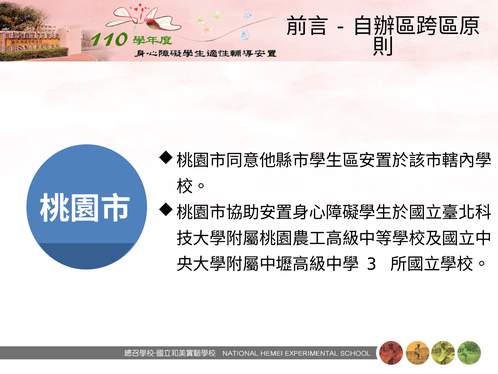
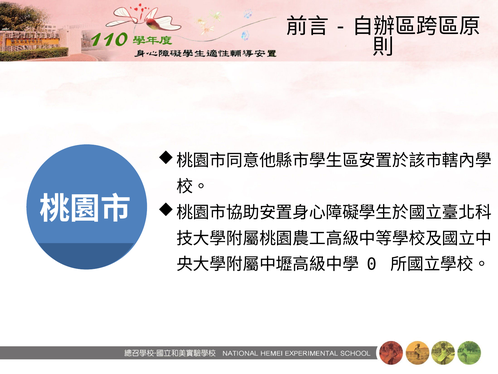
3: 3 -> 0 (372, 264)
